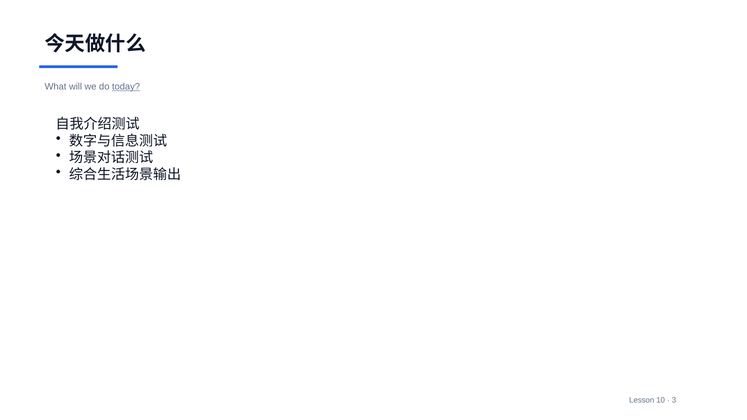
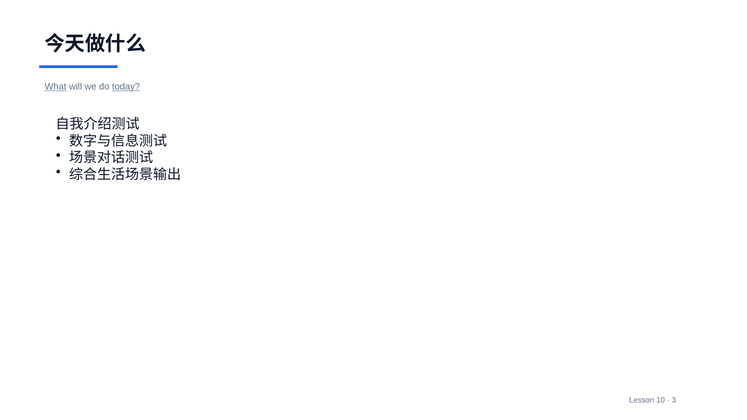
What underline: none -> present (56, 87)
